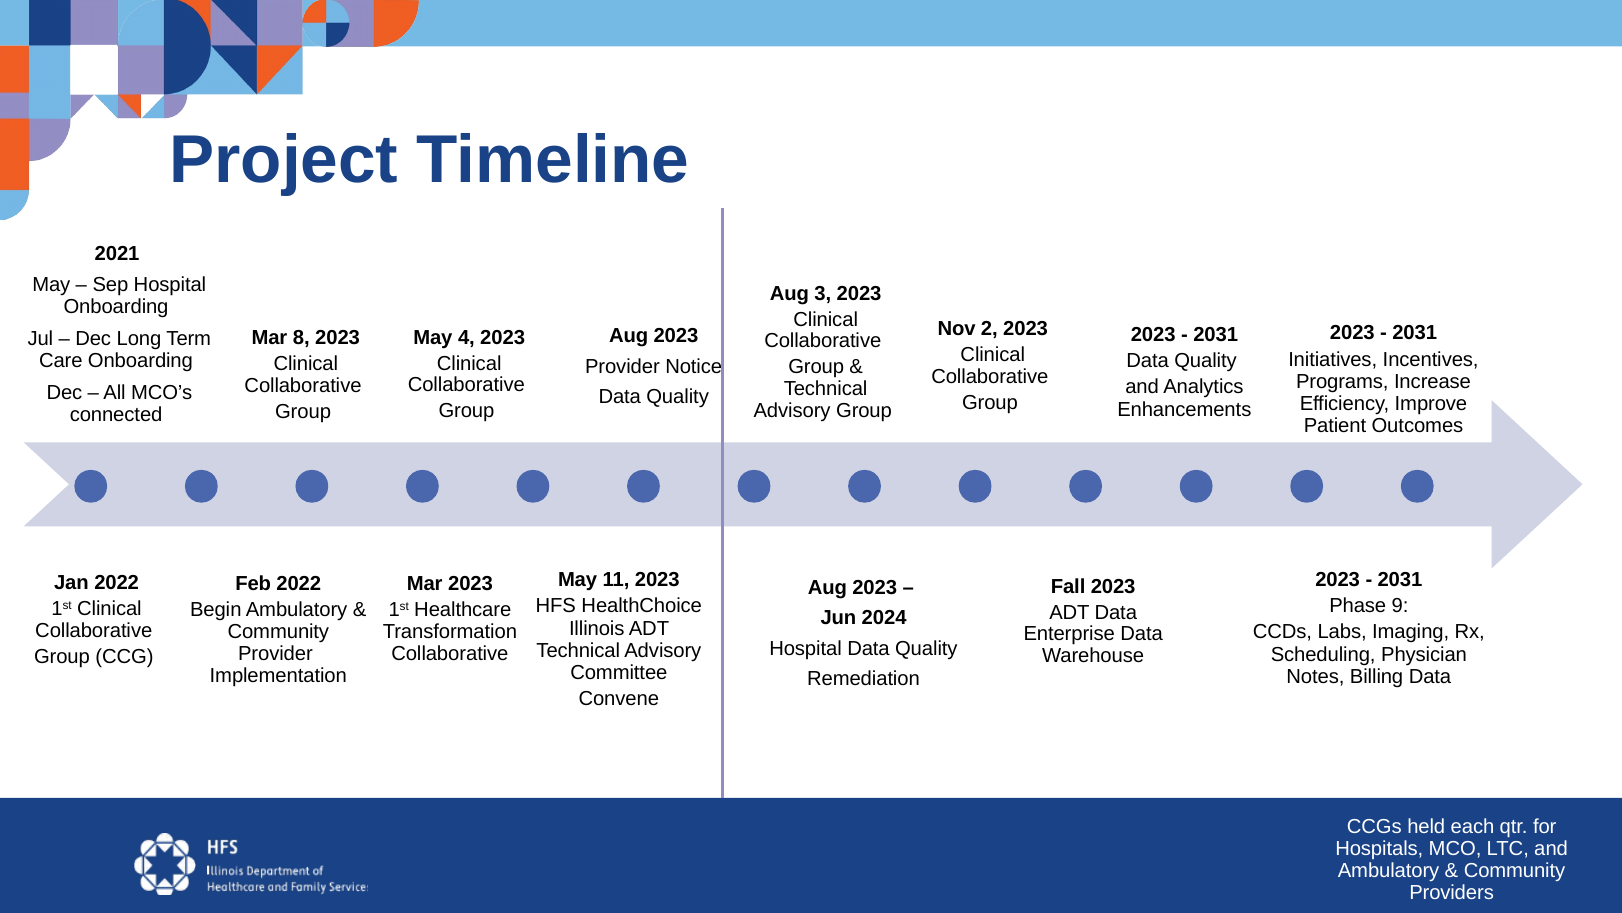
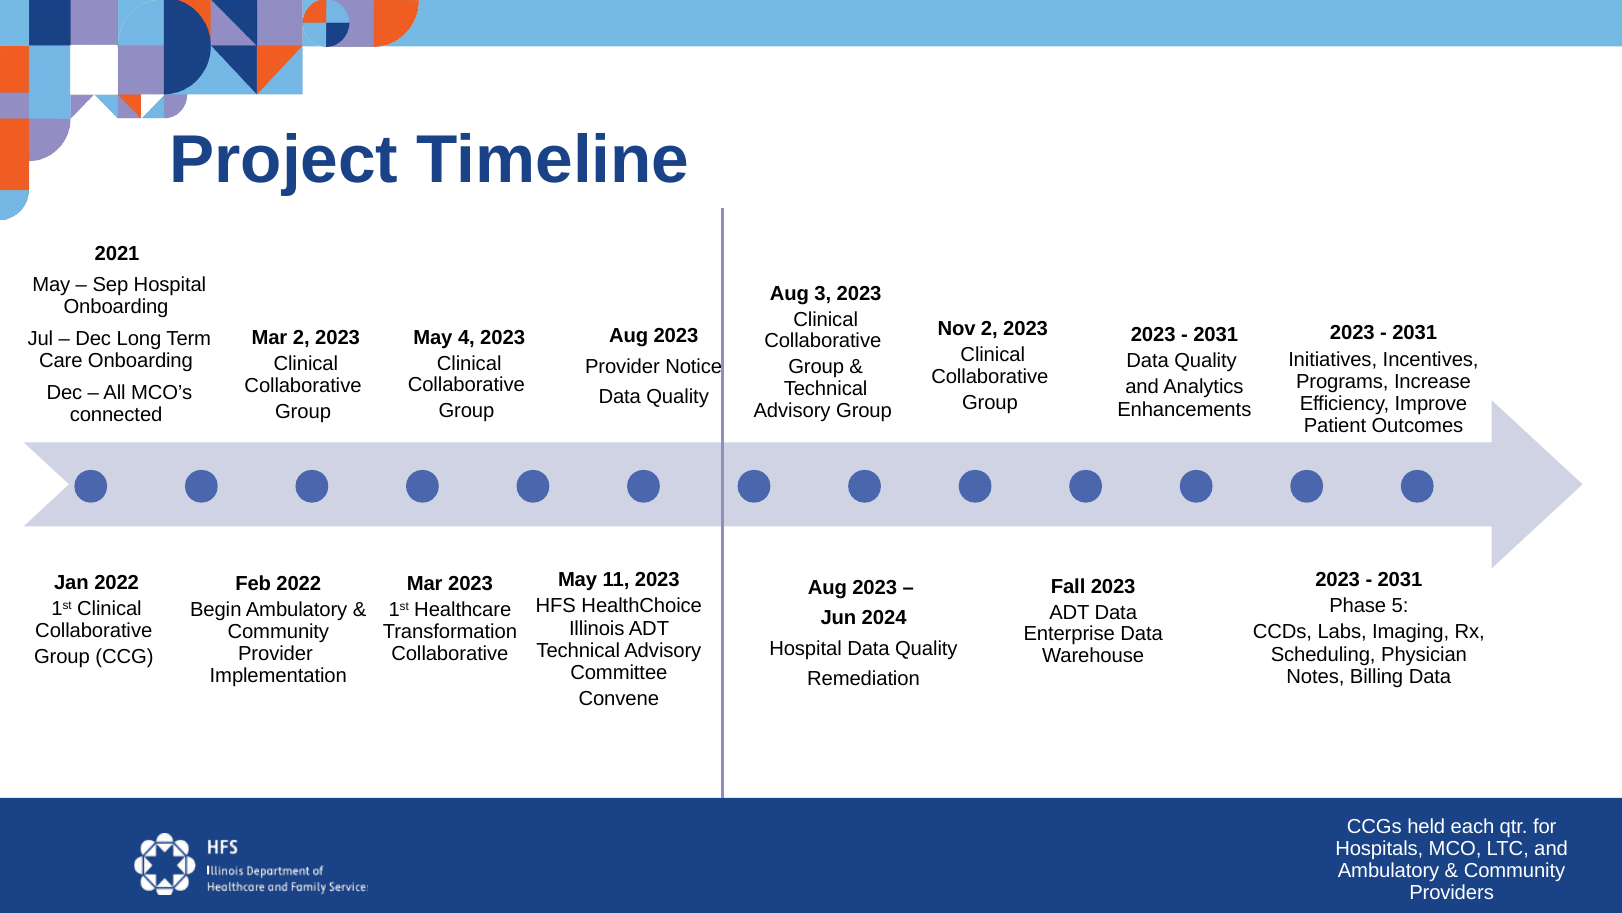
Mar 8: 8 -> 2 (301, 337)
9: 9 -> 5 (1400, 605)
